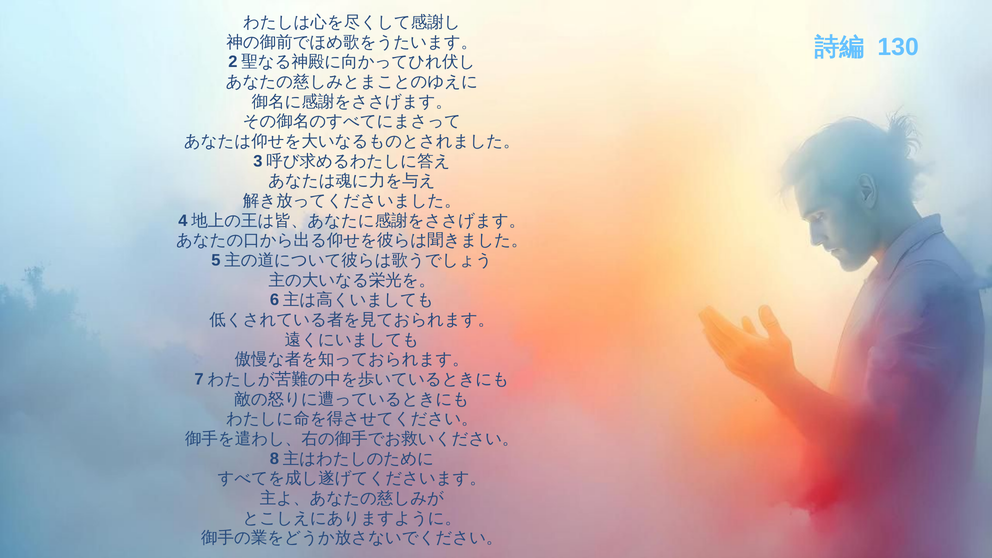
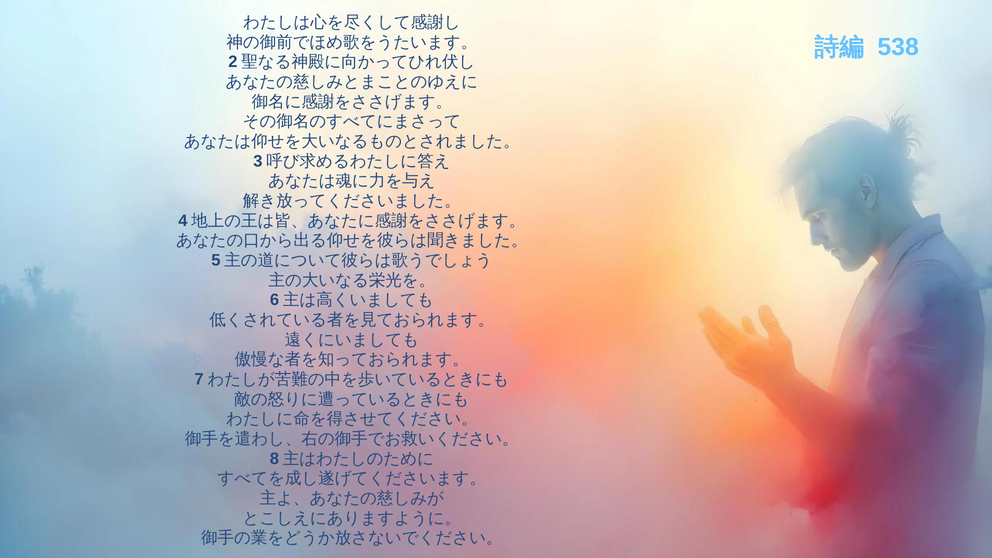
130: 130 -> 538 (898, 47)
